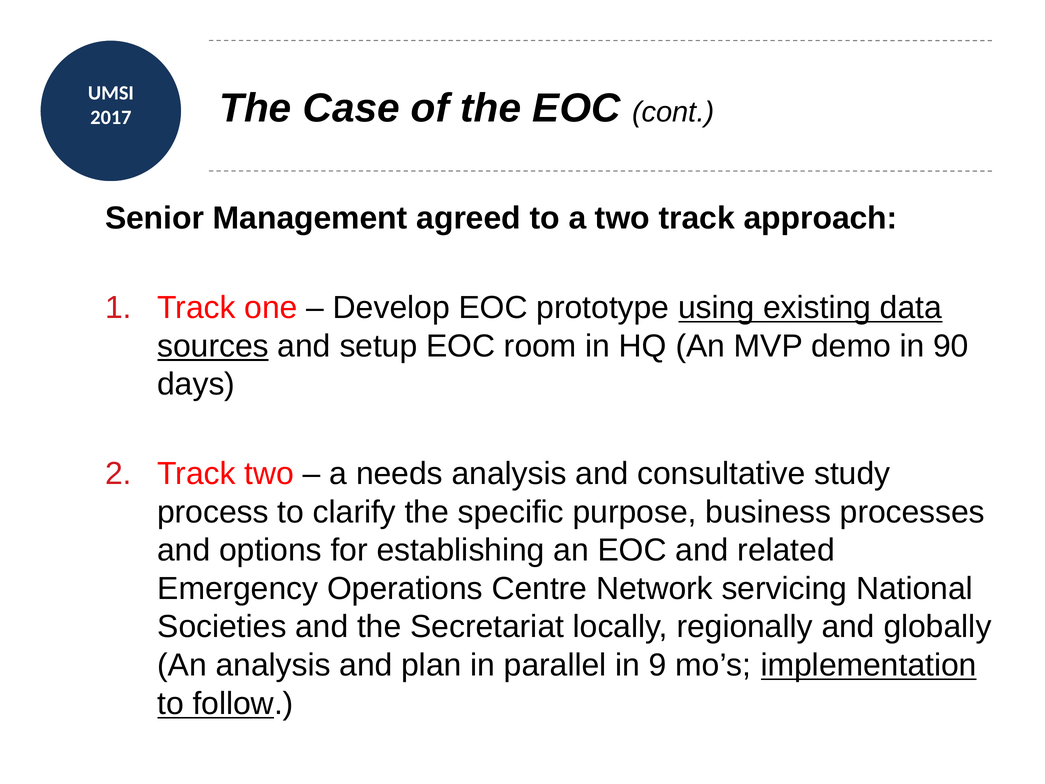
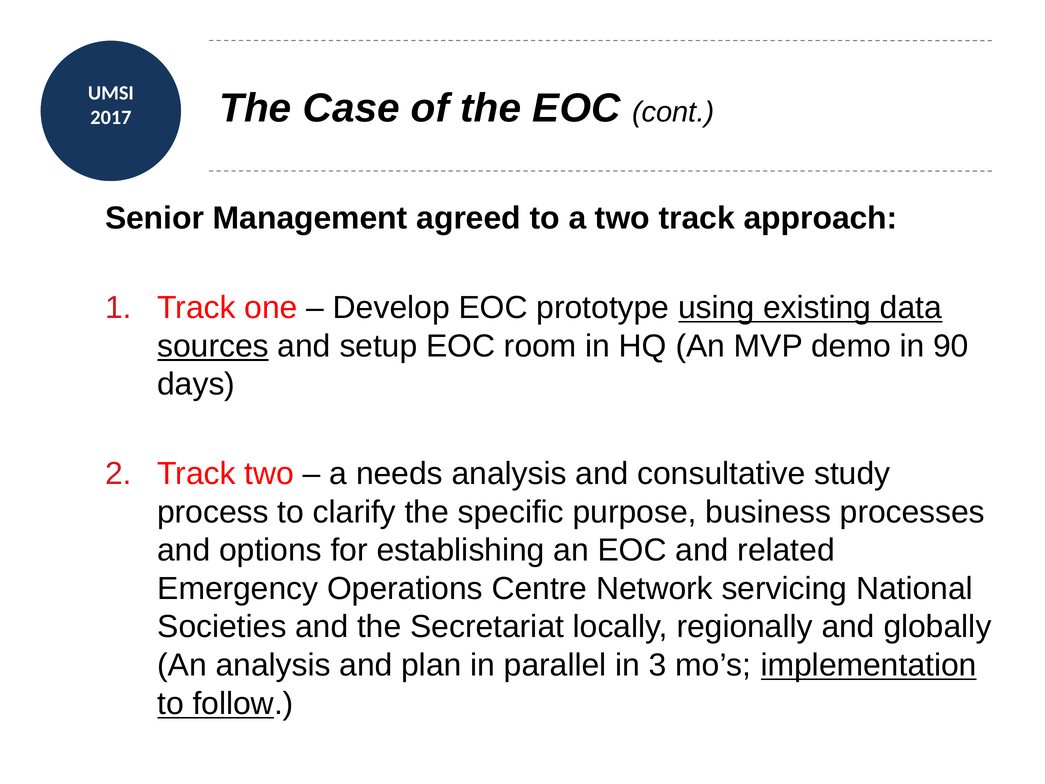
9: 9 -> 3 (658, 665)
